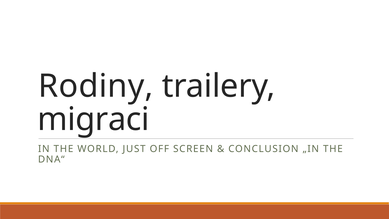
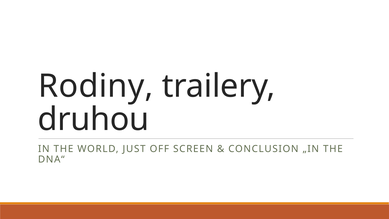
migraci: migraci -> druhou (93, 119)
